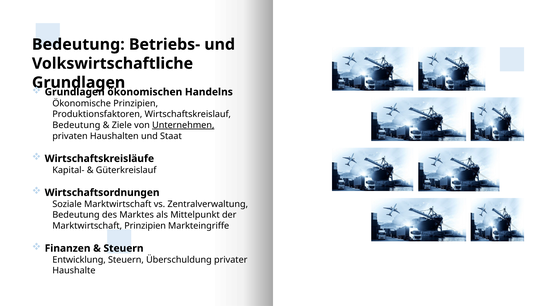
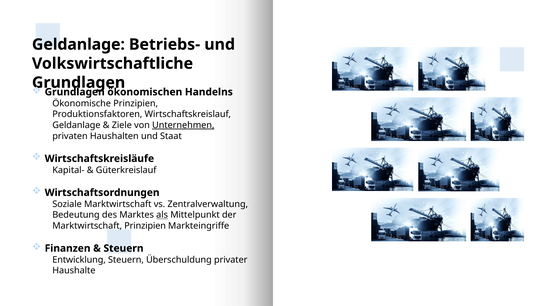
Bedeutung: Bedeutung -> Geldanlage (78, 45)
Bedeutung: Bedeutung -> Geldanlage (76, 125)
als underline: none -> present (162, 215)
